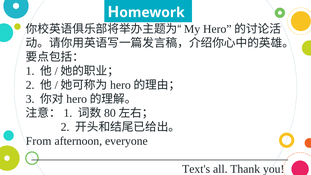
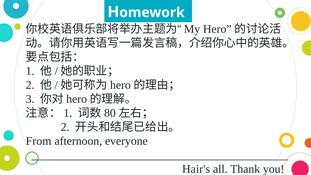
Text's: Text's -> Hair's (196, 169)
